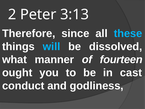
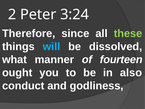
3:13: 3:13 -> 3:24 (75, 14)
these colour: light blue -> light green (128, 33)
cast: cast -> also (131, 73)
